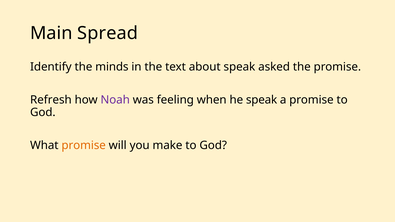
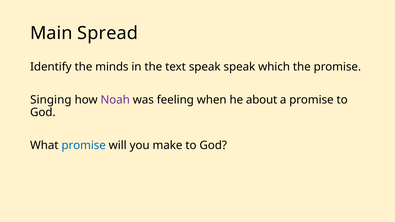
text about: about -> speak (205, 67)
asked: asked -> which (274, 67)
Refresh: Refresh -> Singing (51, 100)
he speak: speak -> about (262, 100)
promise colour: orange -> blue (84, 145)
